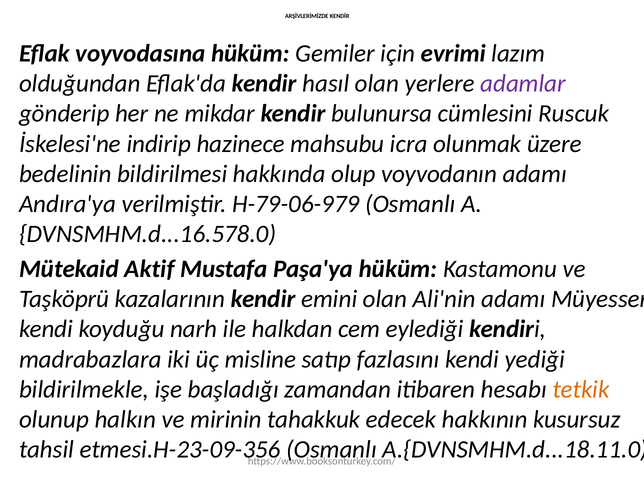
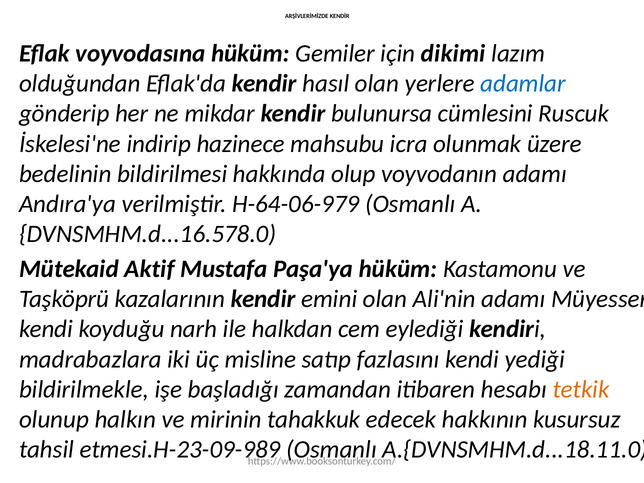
evrimi: evrimi -> dikimi (453, 54)
adamlar colour: purple -> blue (523, 84)
H-79-06-979: H-79-06-979 -> H-64-06-979 (296, 204)
etmesi.H-23-09-356: etmesi.H-23-09-356 -> etmesi.H-23-09-989 (180, 450)
